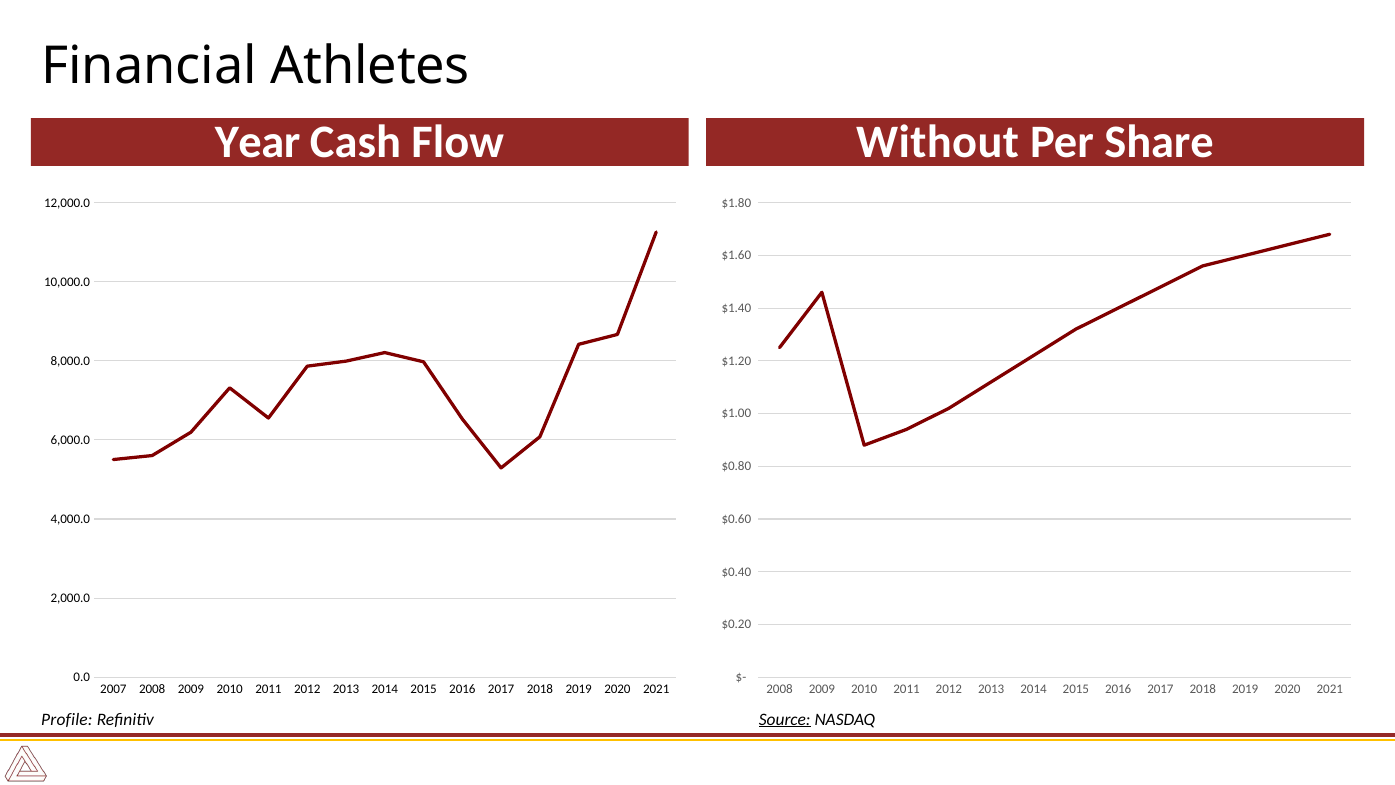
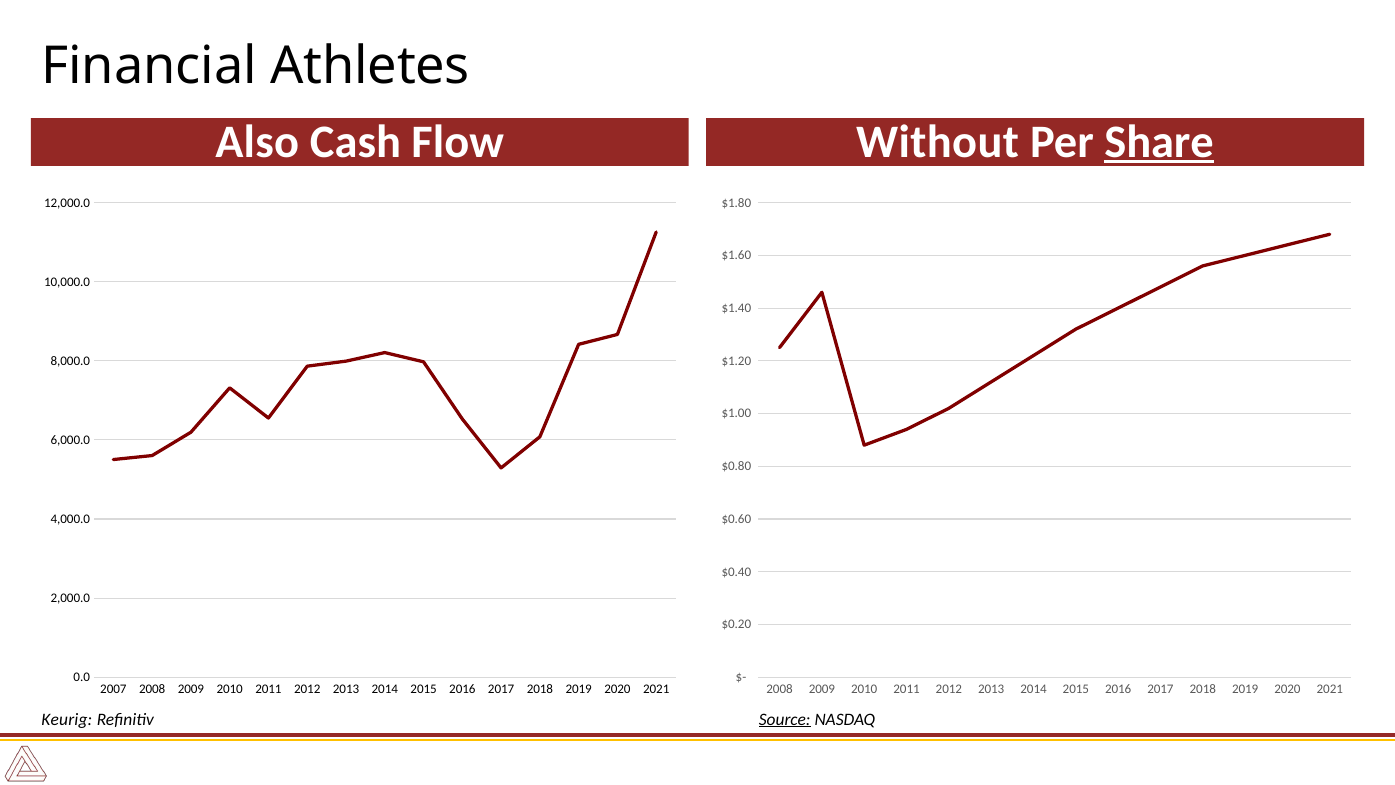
Year: Year -> Also (257, 142)
Share underline: none -> present (1159, 142)
Profile: Profile -> Keurig (67, 719)
